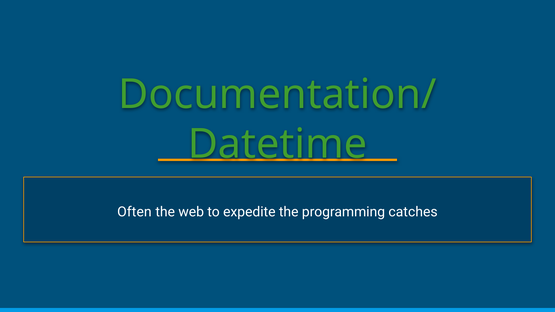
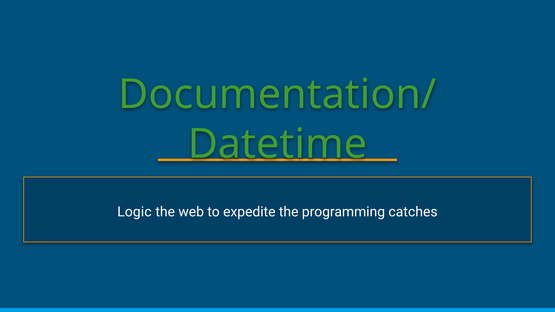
Often: Often -> Logic (134, 212)
